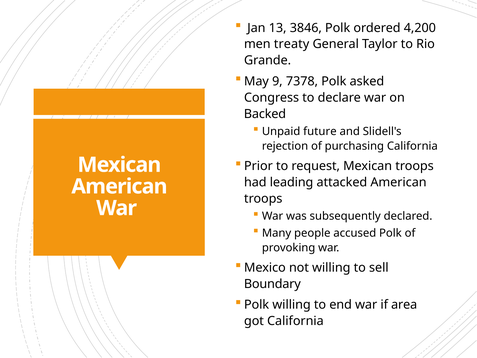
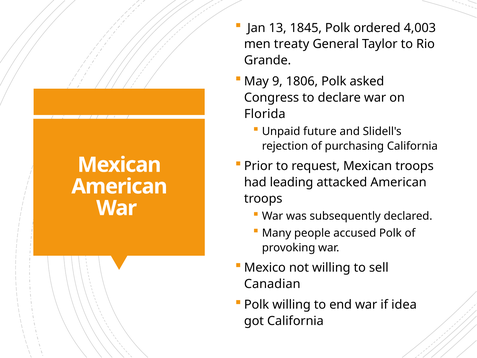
3846: 3846 -> 1845 (306, 28)
4,200: 4,200 -> 4,003 (420, 28)
7378: 7378 -> 1806 (302, 81)
Backed: Backed -> Florida (265, 114)
Boundary: Boundary -> Canadian (272, 284)
area: area -> idea (404, 305)
